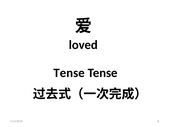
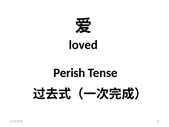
Tense: Tense -> Perish (69, 73)
